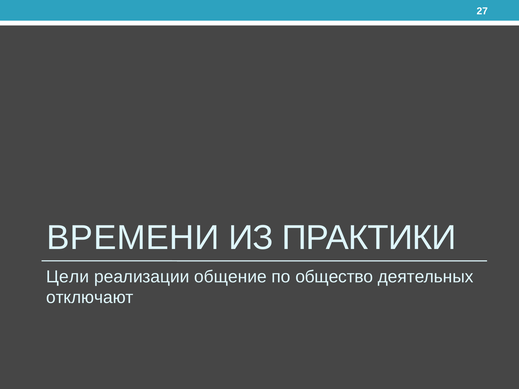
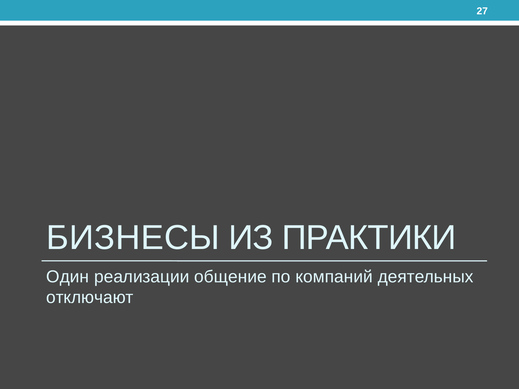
ВРЕМЕНИ: ВРЕМЕНИ -> БИЗНЕСЫ (133, 238)
Цели: Цели -> Один (68, 277)
общество: общество -> компаний (334, 277)
